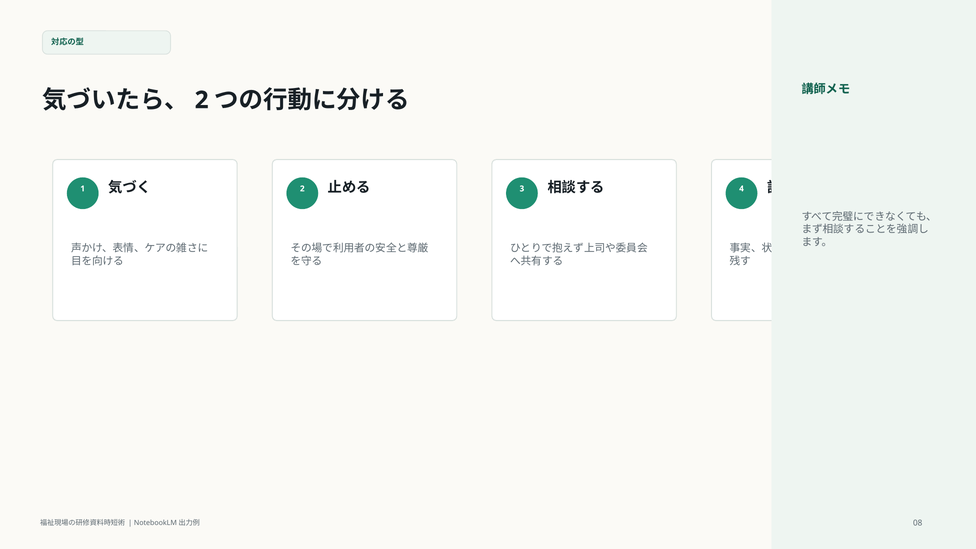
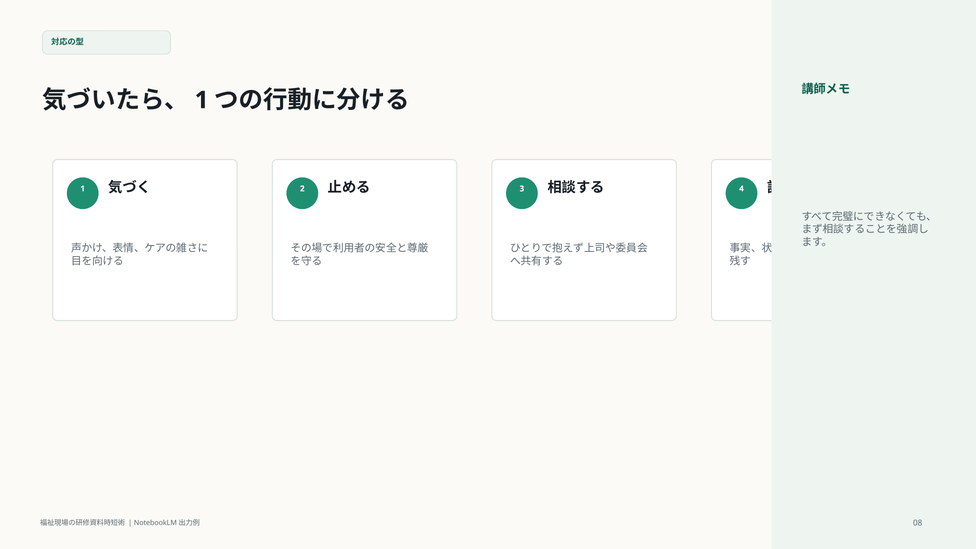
2: 2 -> 1 (202, 100)
